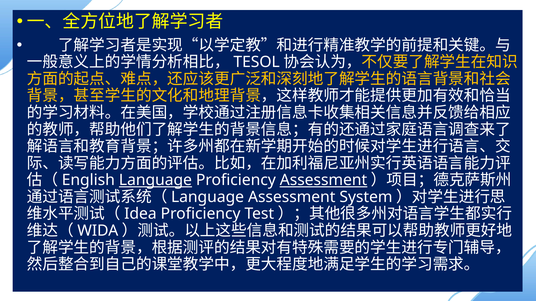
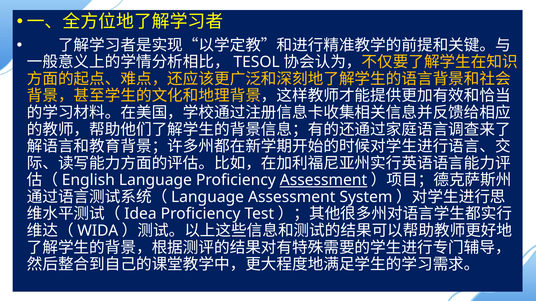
Language underline: present -> none (155, 180)
